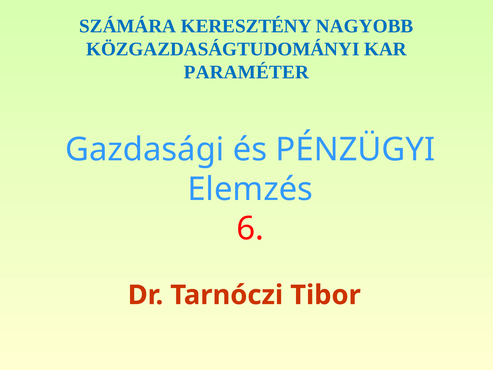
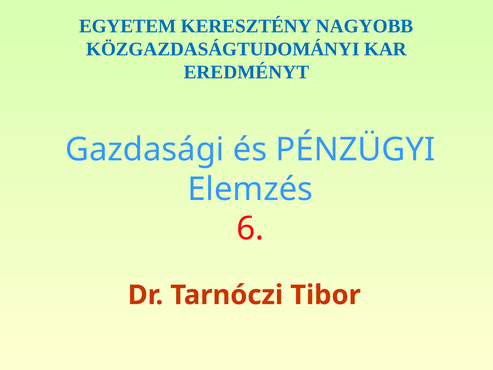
SZÁMÁRA: SZÁMÁRA -> EGYETEM (128, 26)
PARAMÉTER: PARAMÉTER -> EREDMÉNYT (246, 72)
